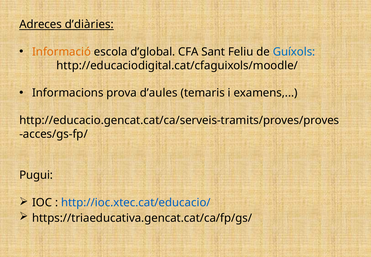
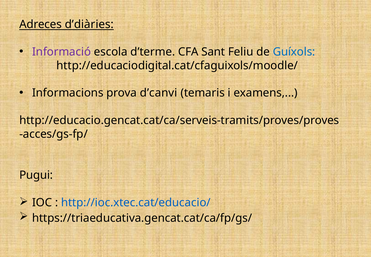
Informació colour: orange -> purple (62, 52)
d’global: d’global -> d’terme (153, 52)
d’aules: d’aules -> d’canvi (159, 93)
